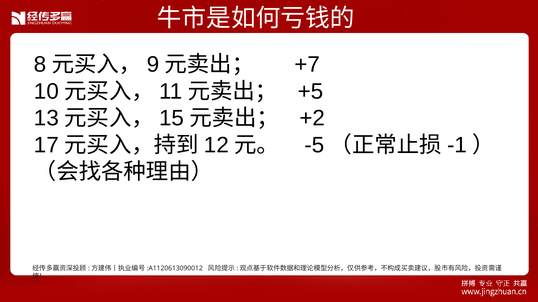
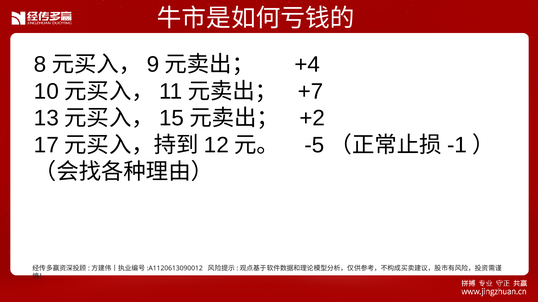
+7: +7 -> +4 (307, 65)
+5: +5 -> +7 (310, 92)
